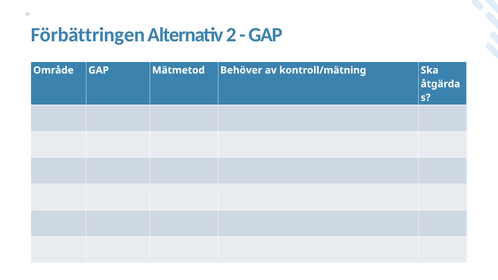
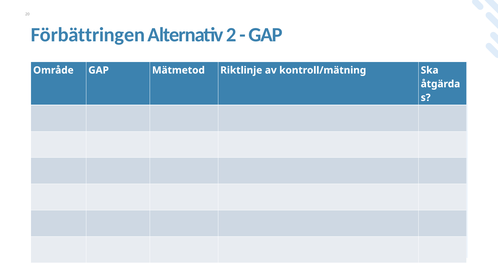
Behöver: Behöver -> Riktlinje (241, 70)
